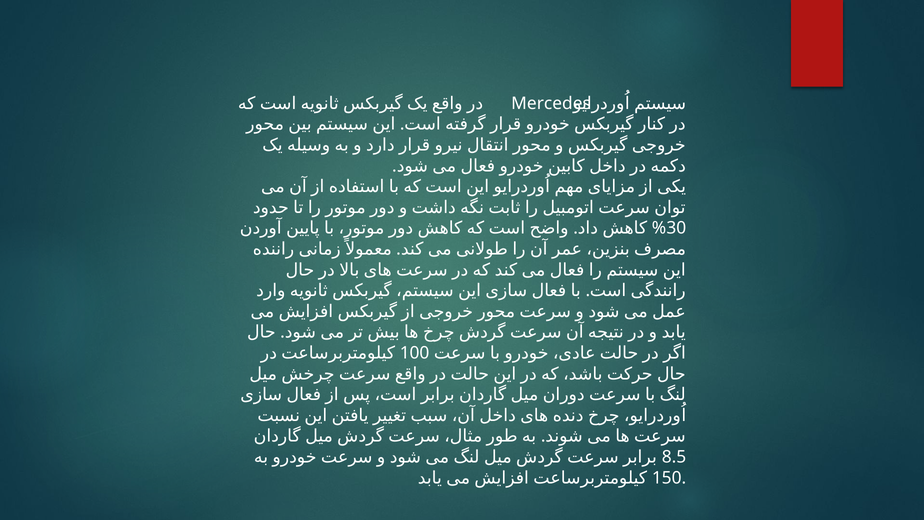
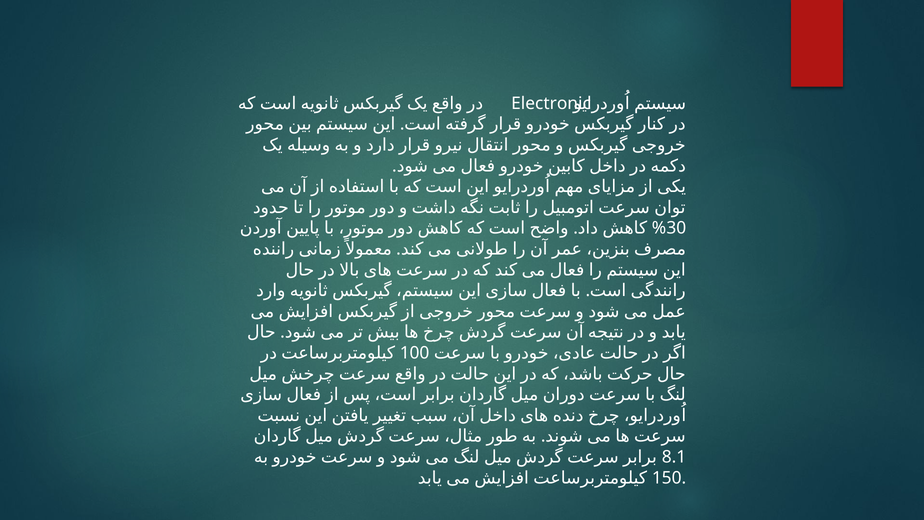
Mercedes: Mercedes -> Electronic (551, 103)
8.5: 8.5 -> 8.1 (674, 457)
